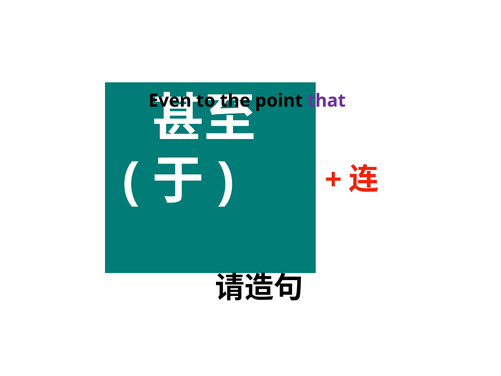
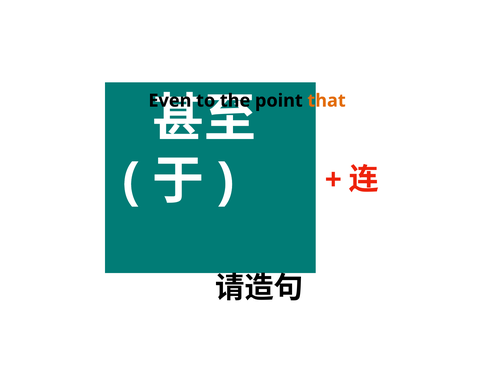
that colour: purple -> orange (327, 101)
